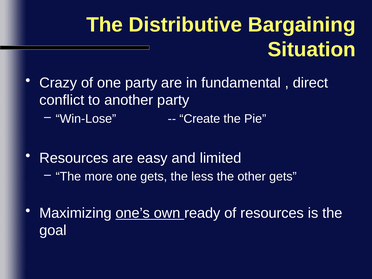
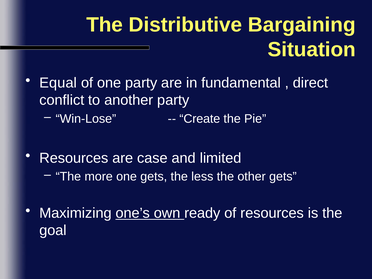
Crazy: Crazy -> Equal (58, 83)
easy: easy -> case (152, 158)
